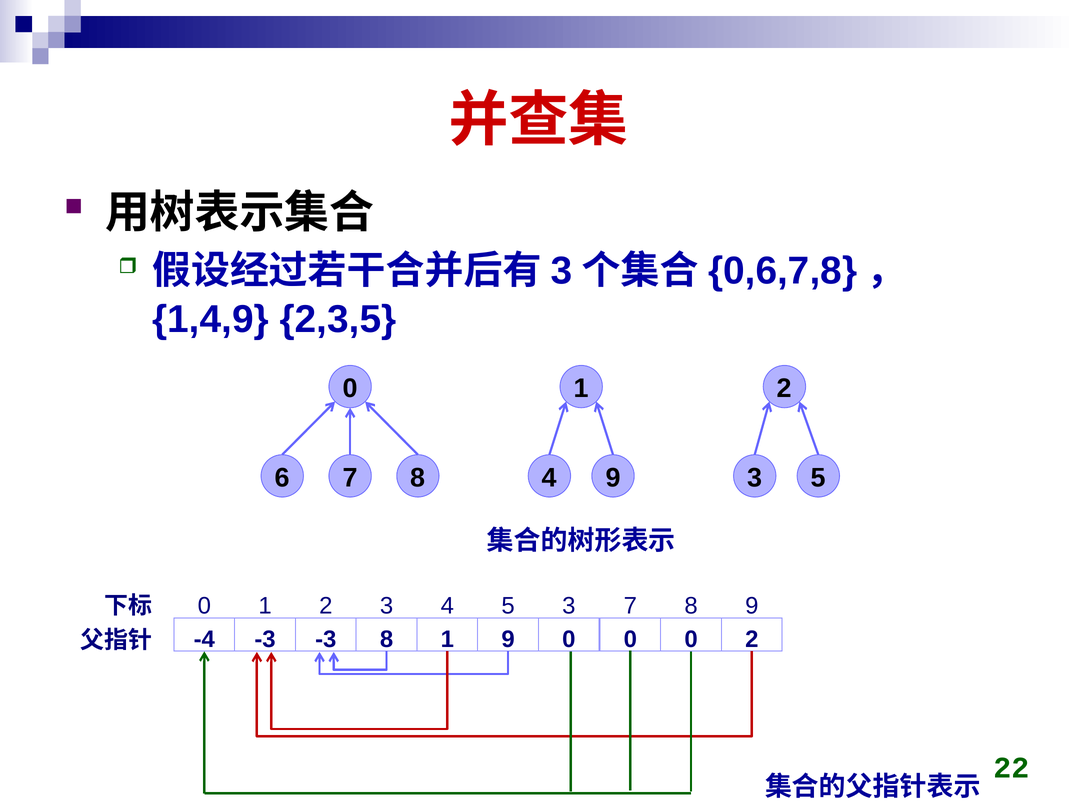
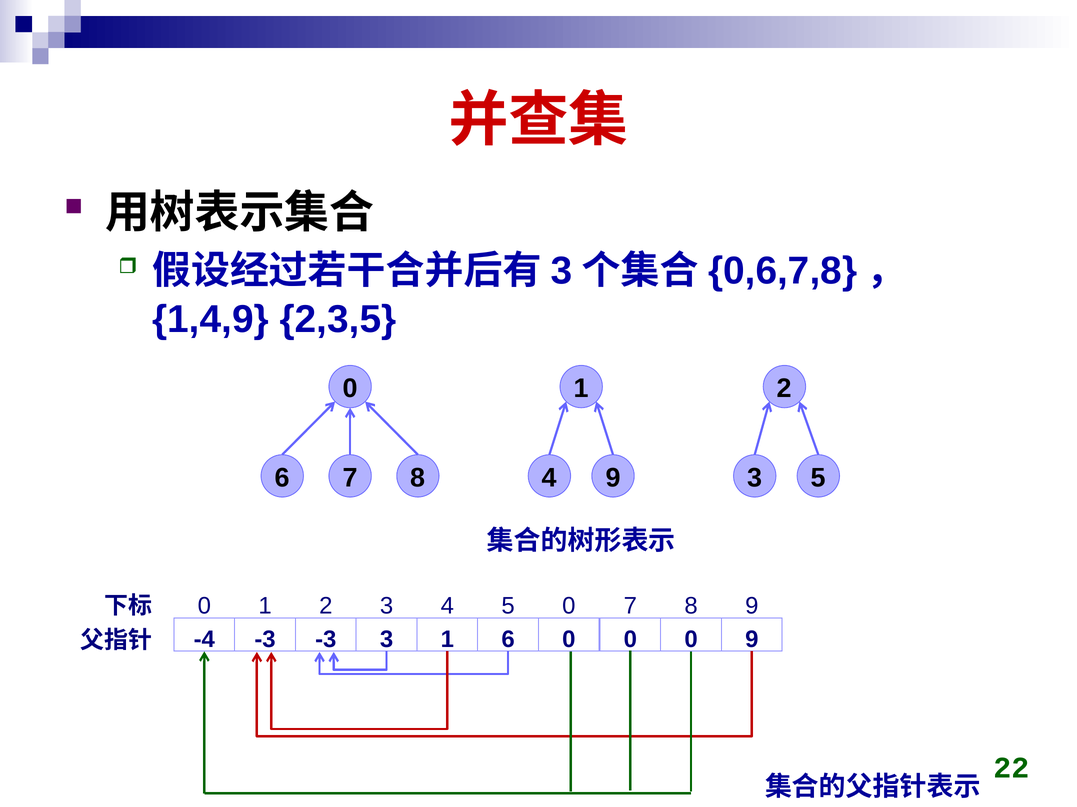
5 3: 3 -> 0 (569, 607)
-3 8: 8 -> 3 (387, 640)
1 9: 9 -> 6 (508, 640)
0 2: 2 -> 9 (752, 640)
